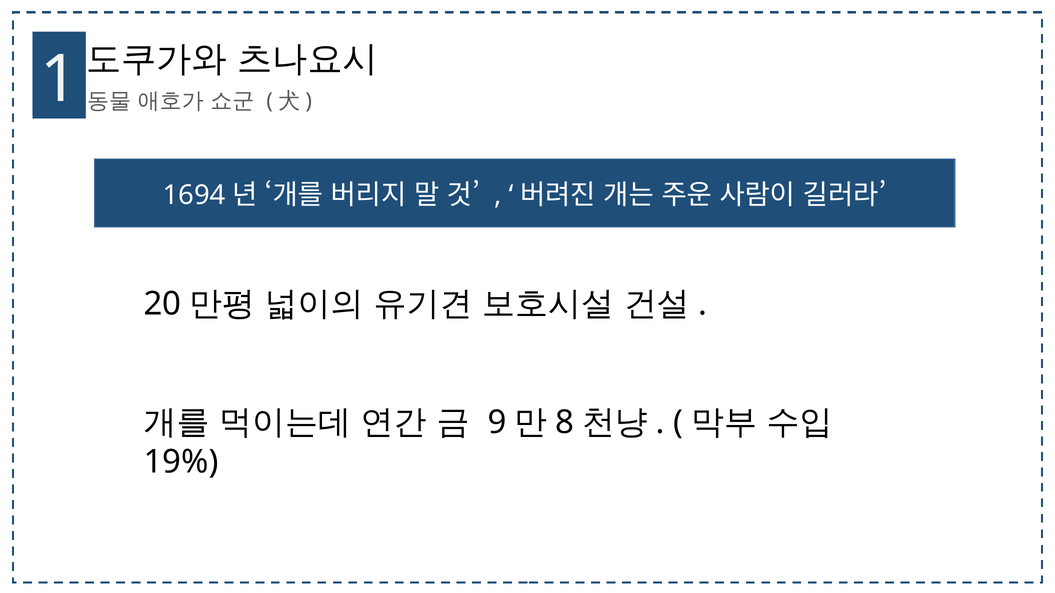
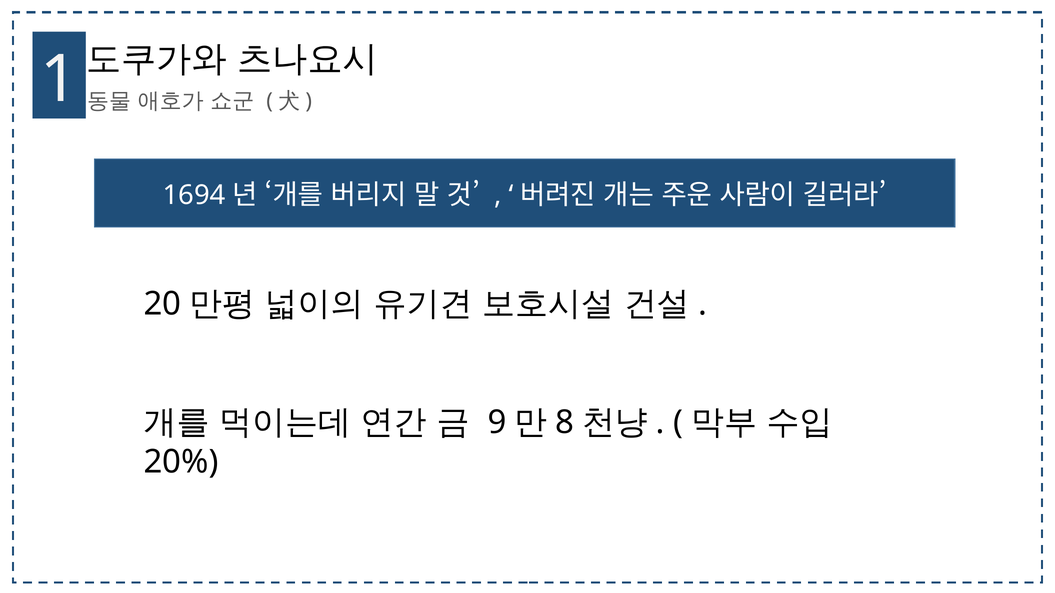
19%: 19% -> 20% (181, 462)
